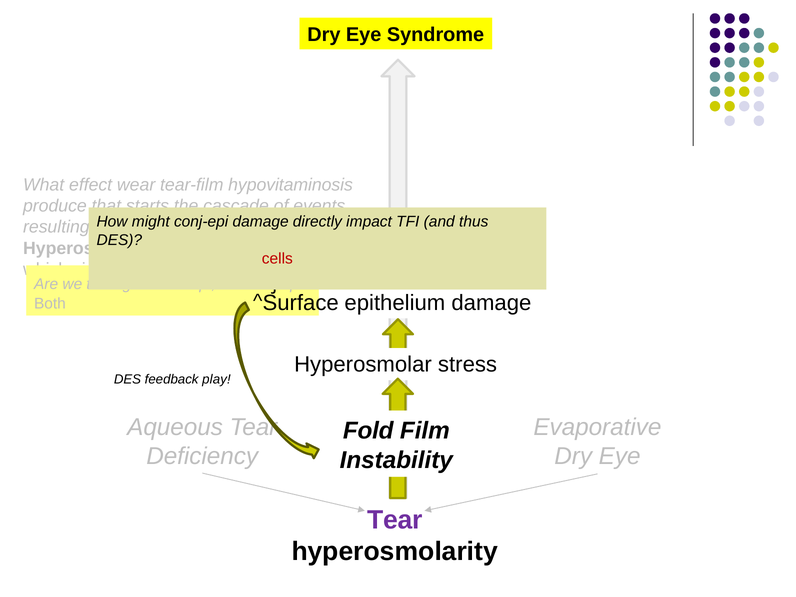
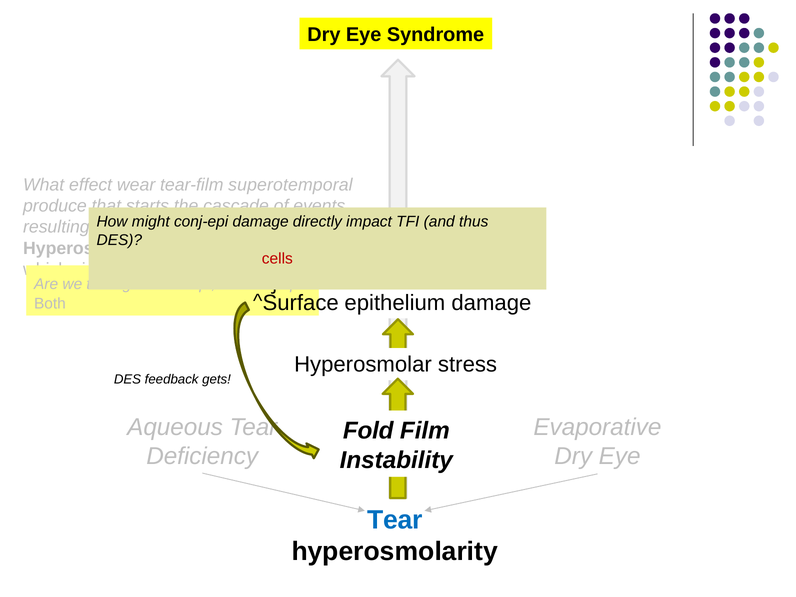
hypovitaminosis: hypovitaminosis -> superotemporal (290, 185)
play: play -> gets (217, 379)
Tear colour: purple -> blue (395, 520)
